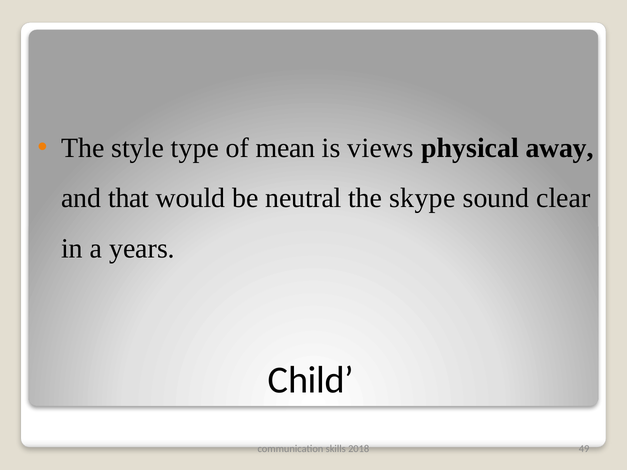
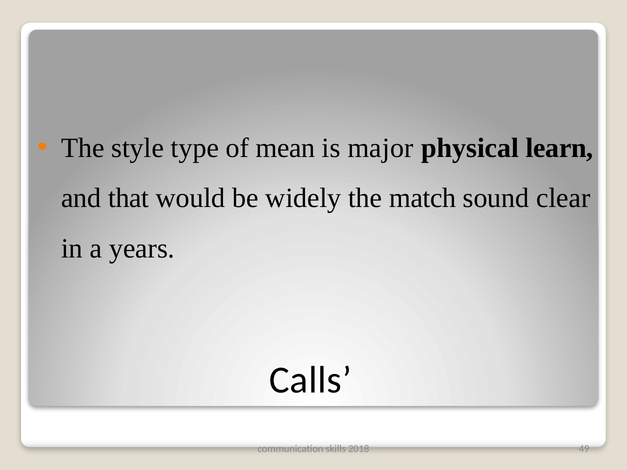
views: views -> major (381, 148)
away: away -> learn (560, 148)
neutral: neutral -> widely (303, 198)
skype: skype -> match (423, 198)
Child: Child -> Calls (311, 380)
